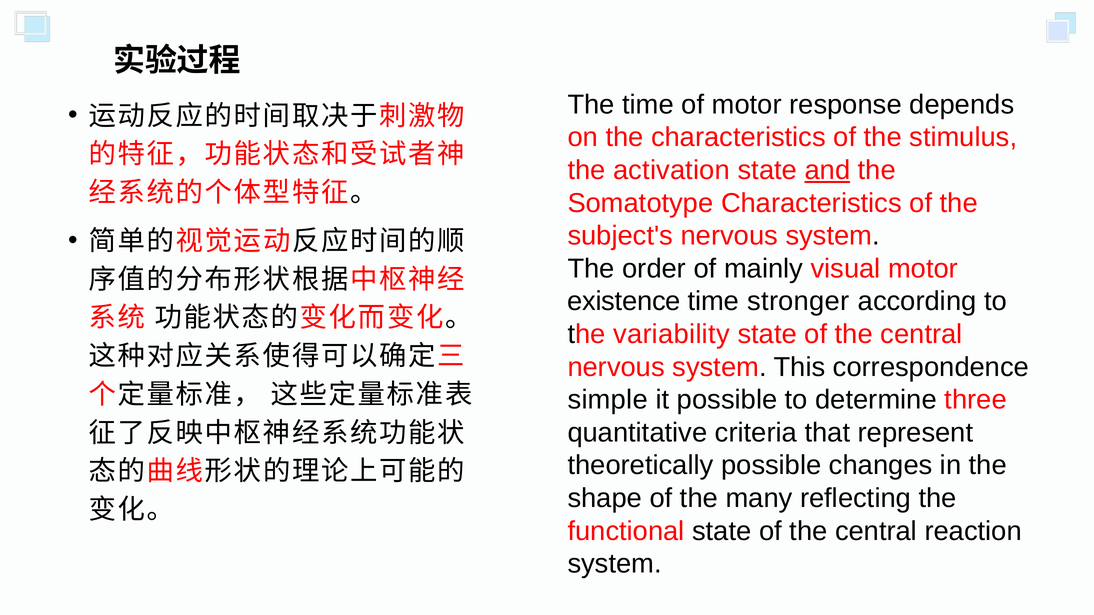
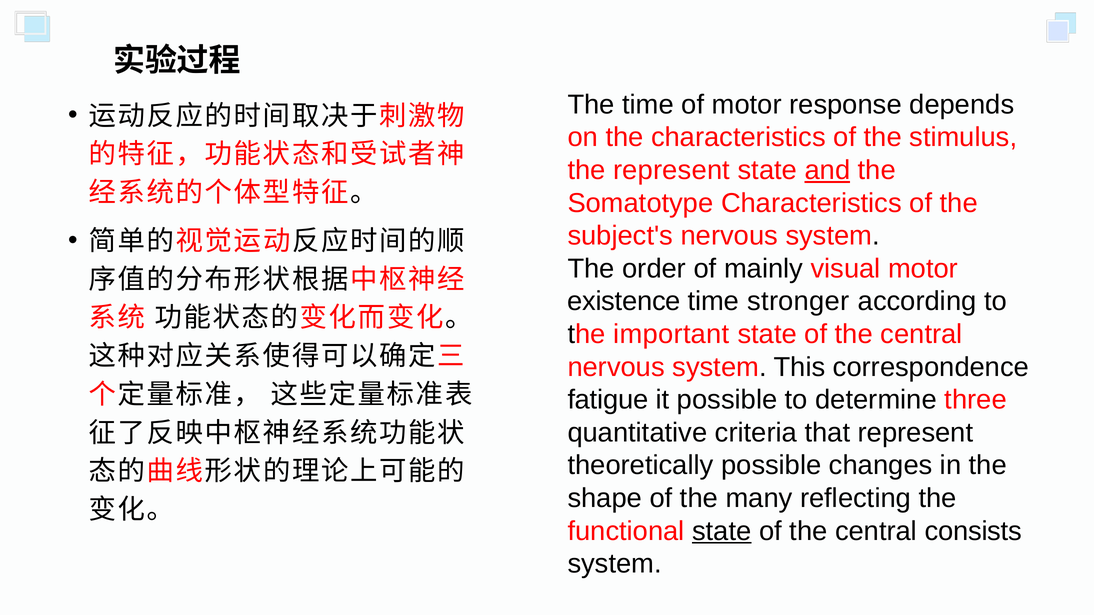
the activation: activation -> represent (672, 170)
variability: variability -> important (671, 334)
simple: simple -> fatigue (608, 400)
state underline: none -> present (722, 531)
reaction: reaction -> consists (973, 531)
